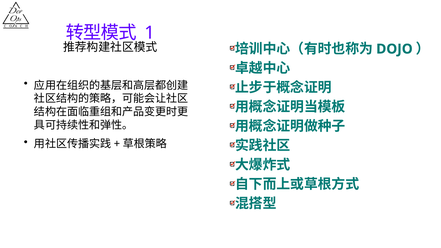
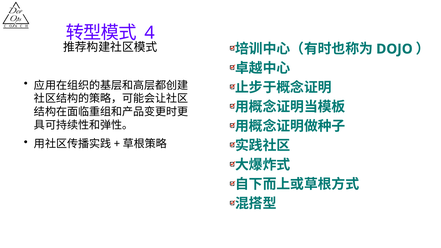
1: 1 -> 4 (150, 33)
